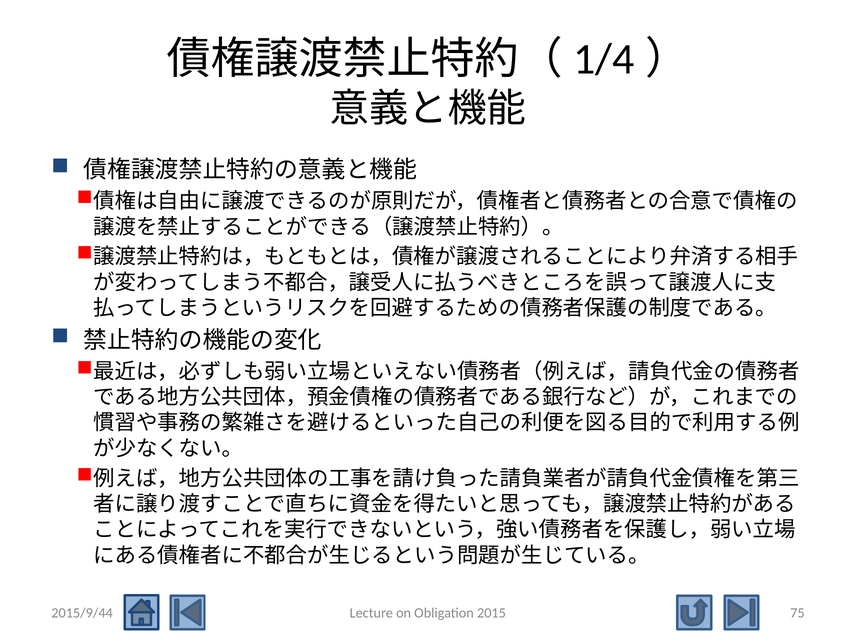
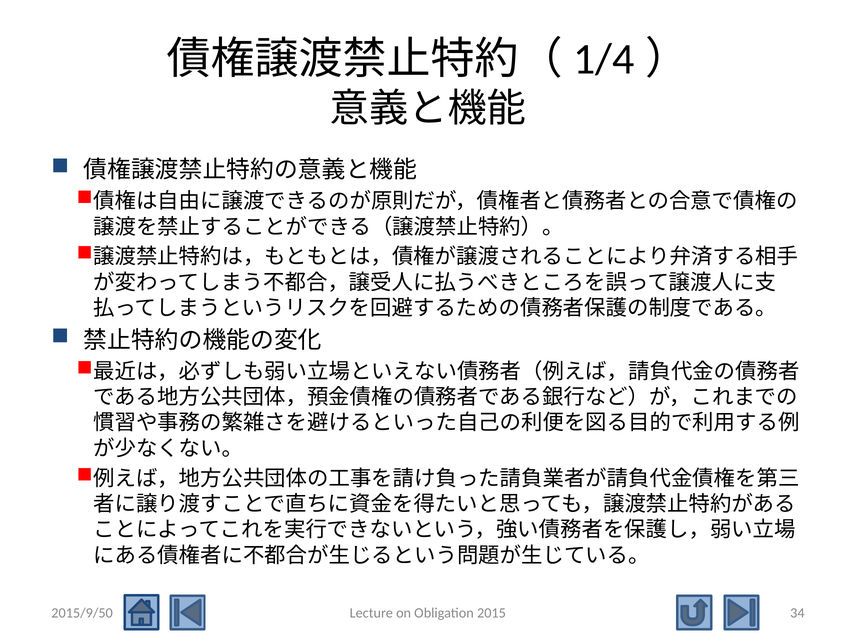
2015/9/44: 2015/9/44 -> 2015/9/50 (82, 613)
75: 75 -> 34 (797, 613)
